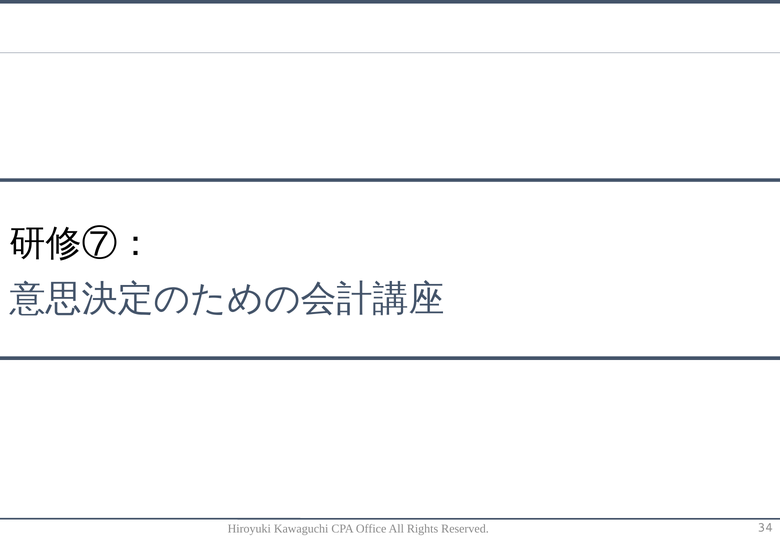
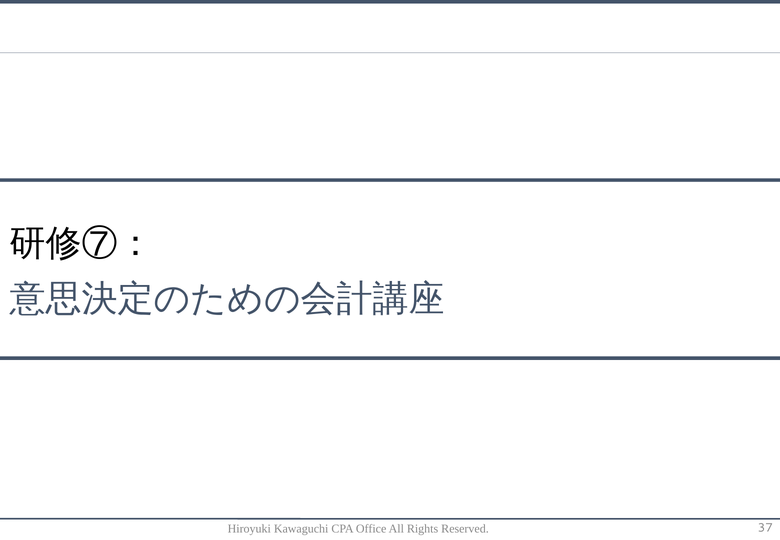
34: 34 -> 37 (765, 528)
